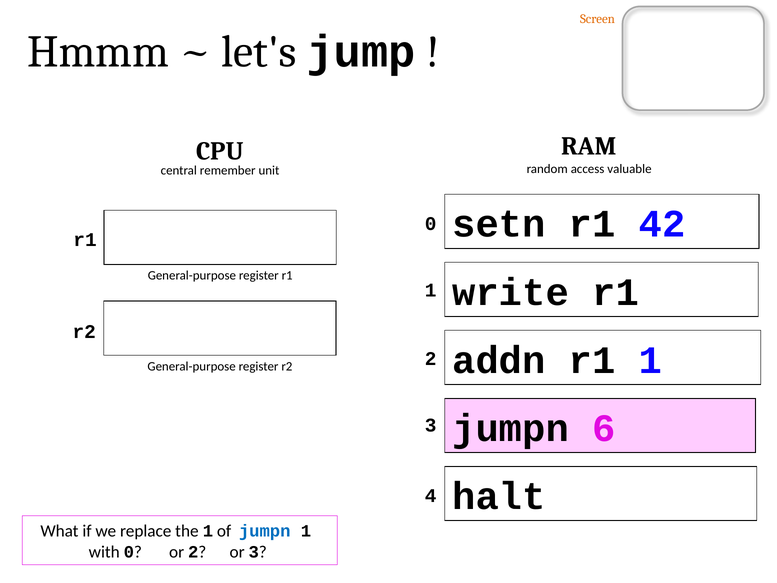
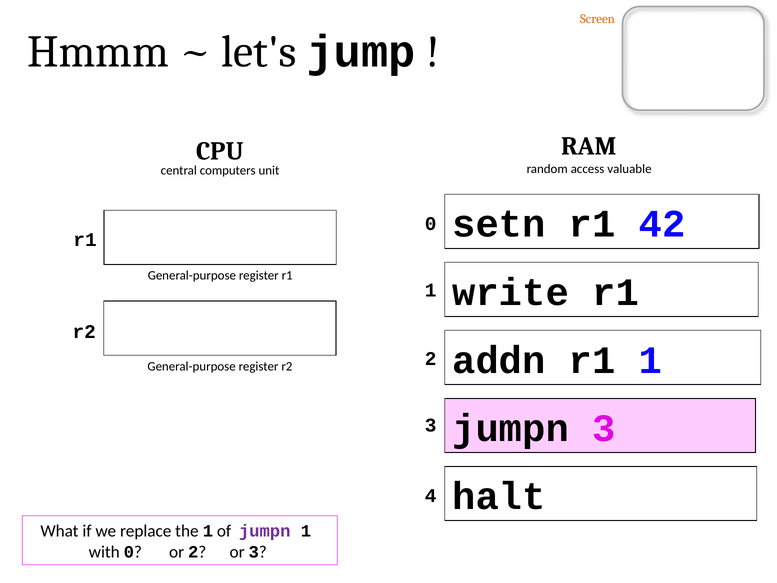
remember: remember -> computers (228, 170)
jumpn 6: 6 -> 3 (604, 428)
jumpn colour: blue -> purple (265, 531)
